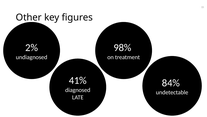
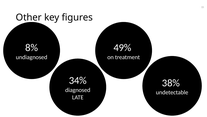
2%: 2% -> 8% (32, 47)
98%: 98% -> 49% (122, 47)
41%: 41% -> 34% (78, 80)
84%: 84% -> 38% (171, 83)
